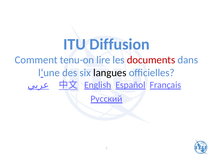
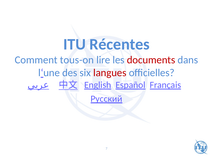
Diffusion: Diffusion -> Récentes (120, 44)
tenu-on: tenu-on -> tous-on (77, 60)
langues colour: black -> red (110, 73)
